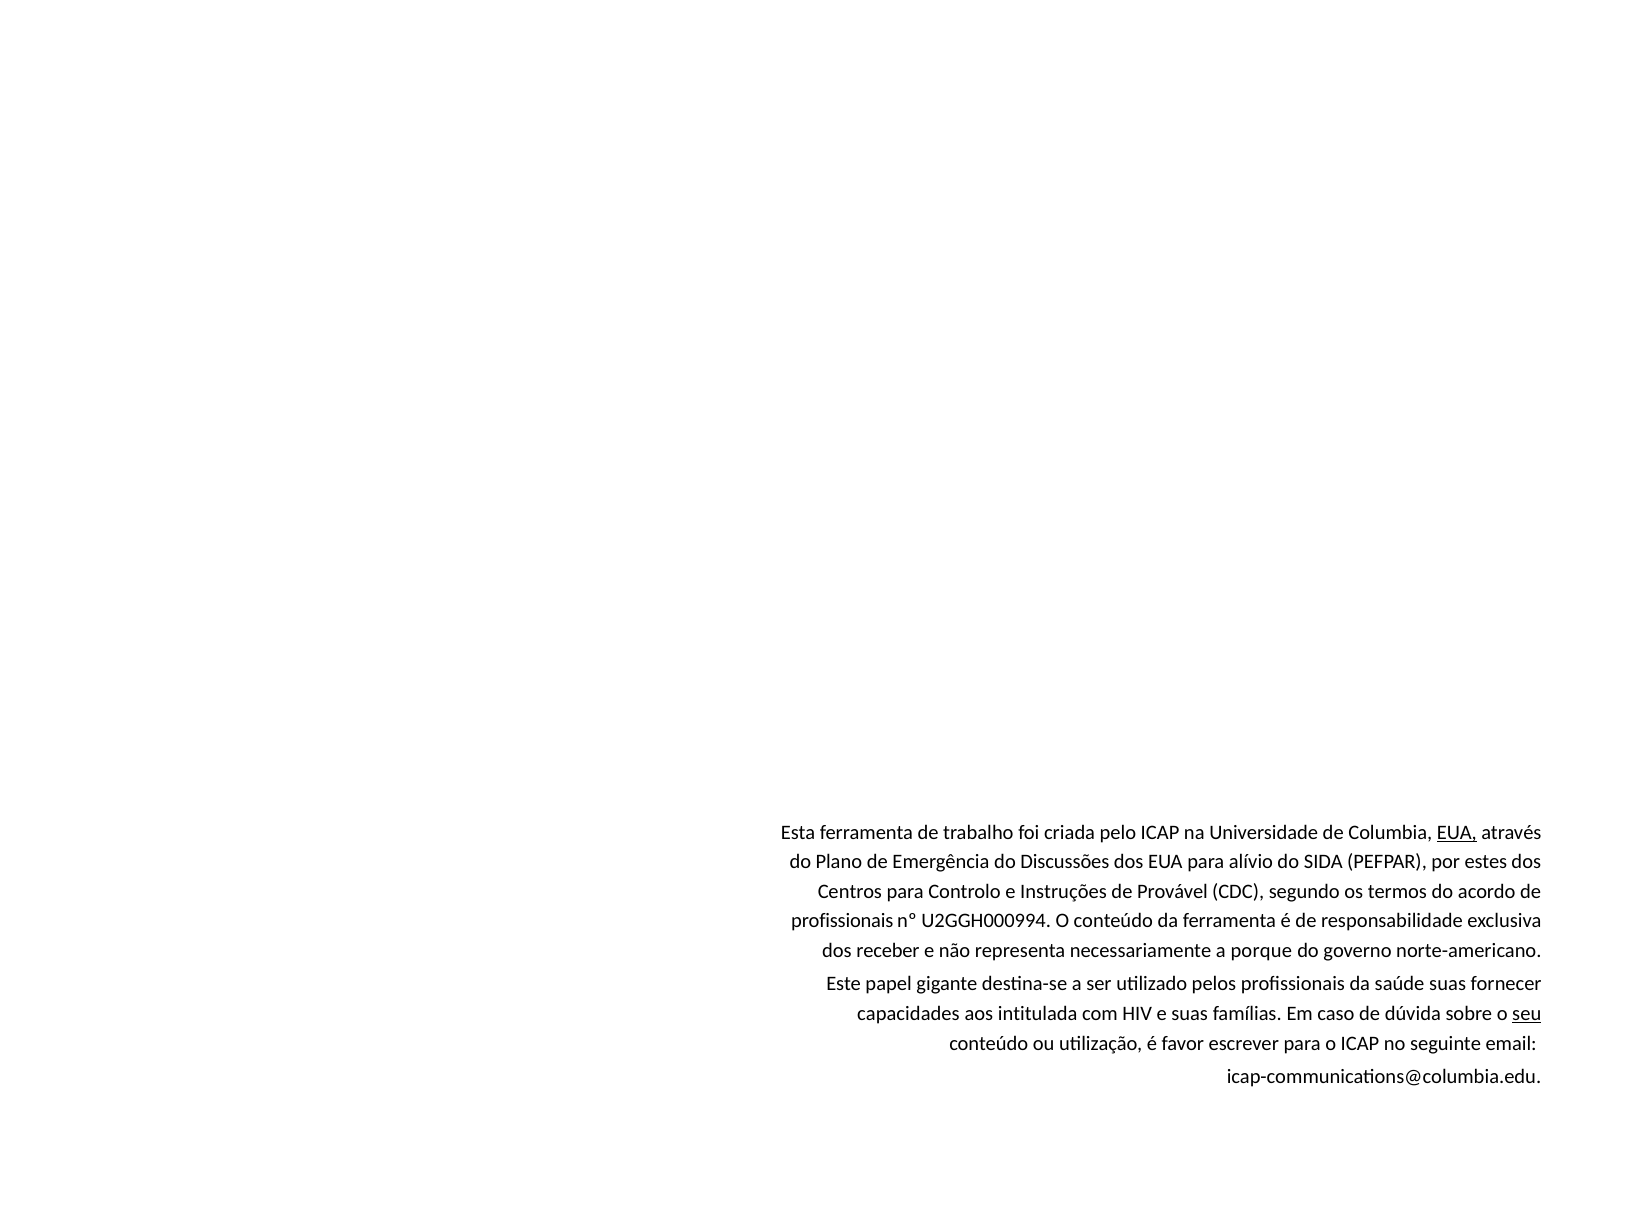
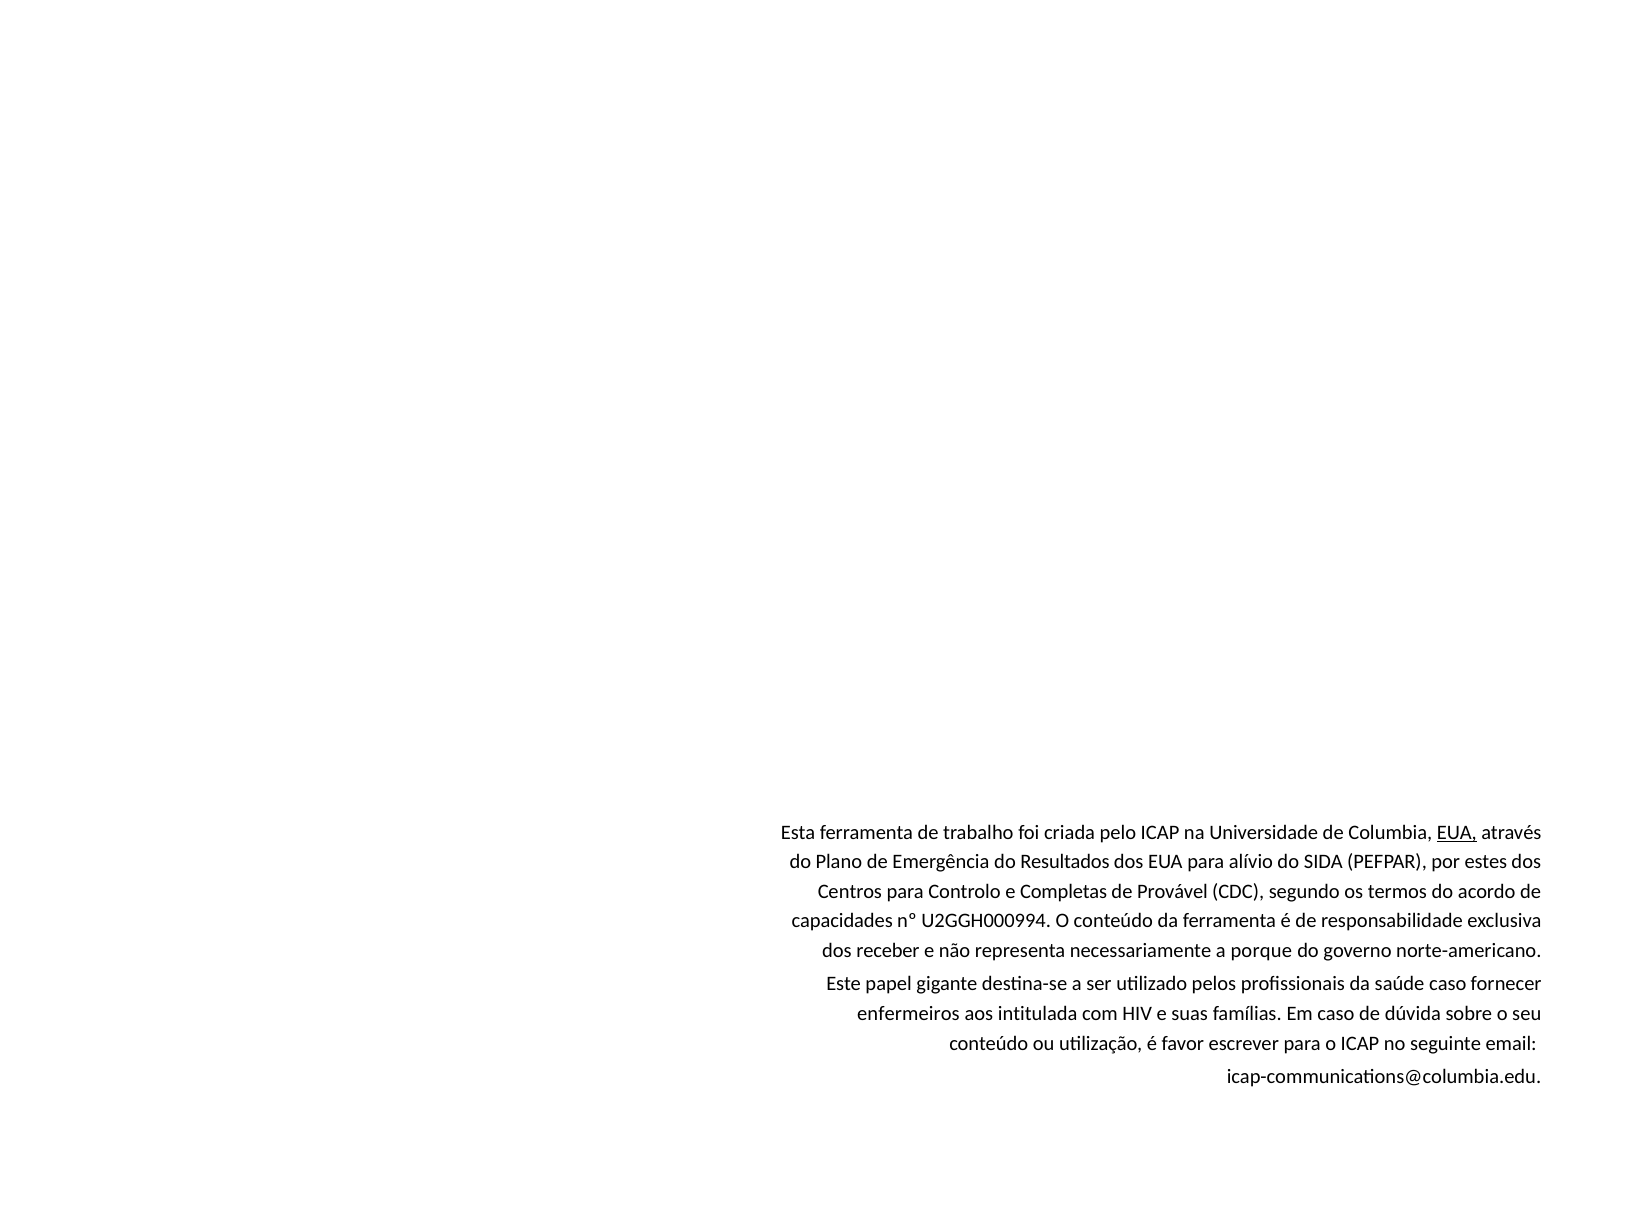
Discussões: Discussões -> Resultados (1065, 862)
Instruções: Instruções -> Completas (1064, 892)
profissionais: profissionais -> capacidades (842, 921)
saúde suas: suas -> caso (1448, 984)
capacidades: capacidades -> enfermeiros (908, 1014)
seu underline: present -> none (1527, 1014)
